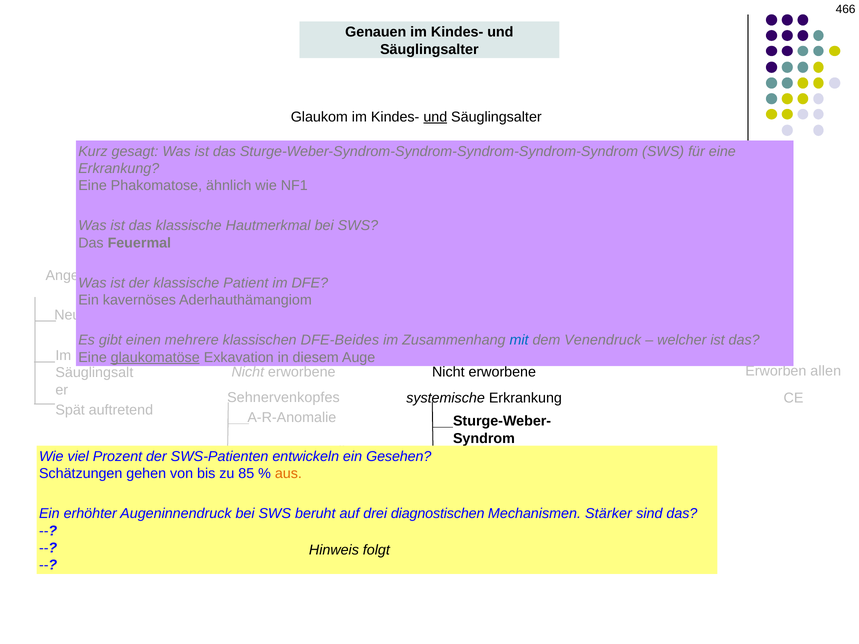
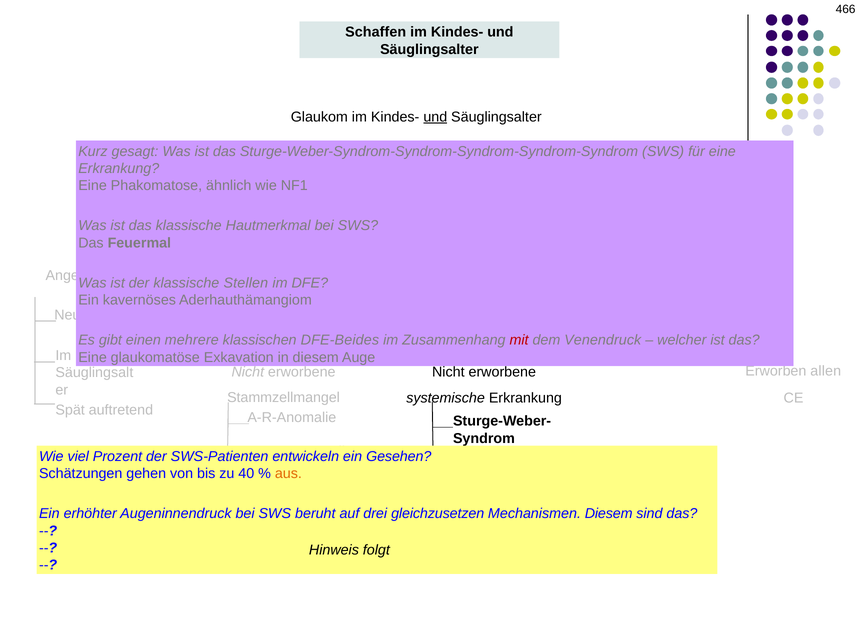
Genauen: Genauen -> Schaffen (376, 32)
Patient: Patient -> Stellen (246, 283)
mit colour: blue -> red (519, 340)
glaukomatöse underline: present -> none (155, 358)
Sehnervenkopfes: Sehnervenkopfes -> Stammzellmangel (284, 398)
85: 85 -> 40 (246, 474)
diagnostischen: diagnostischen -> gleichzusetzen (438, 514)
Mechanismen Stärker: Stärker -> Diesem (609, 514)
